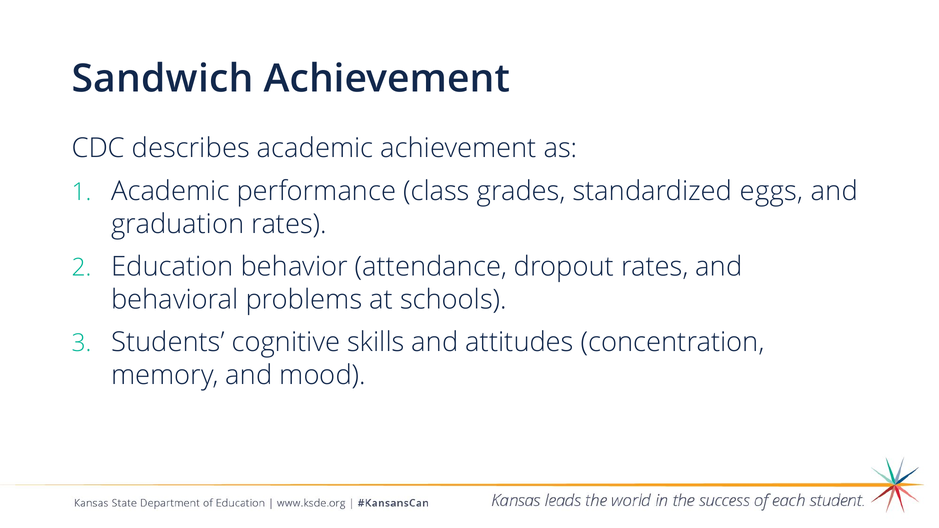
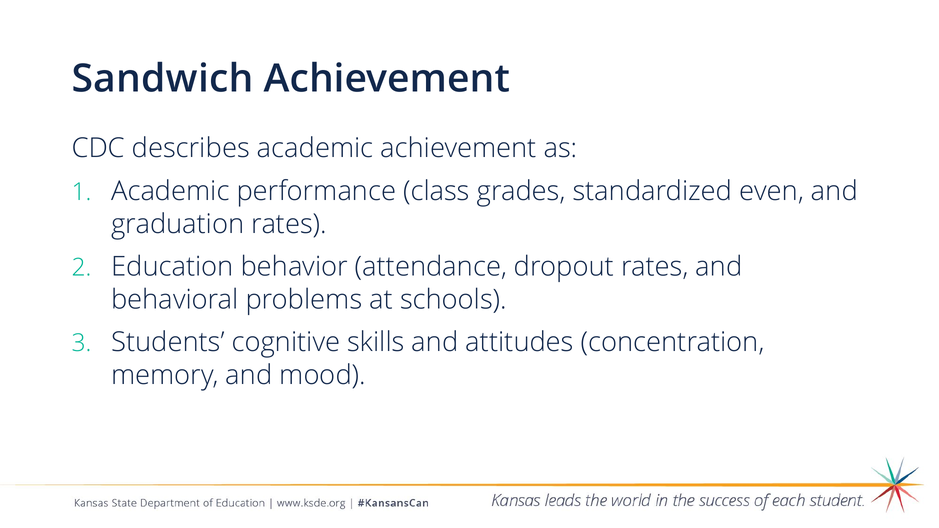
eggs: eggs -> even (772, 191)
